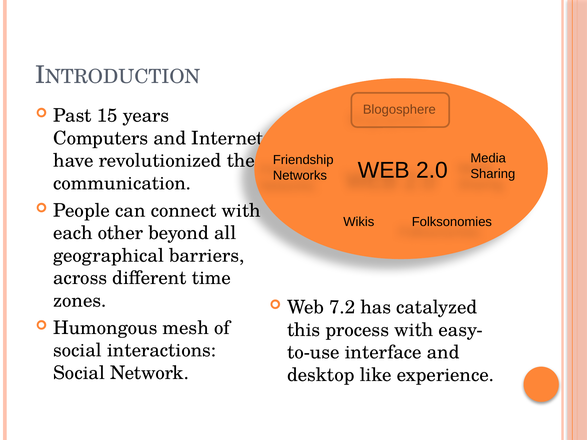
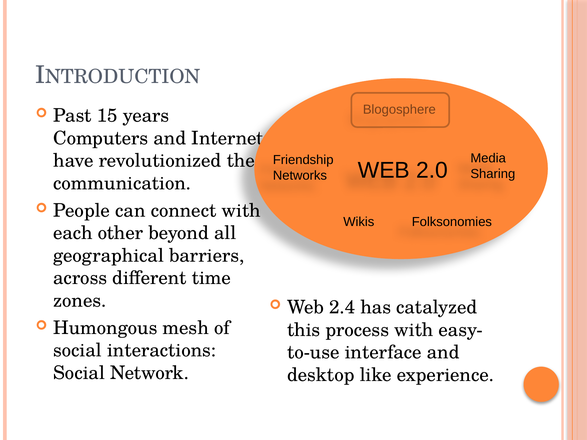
7.2: 7.2 -> 2.4 (342, 308)
